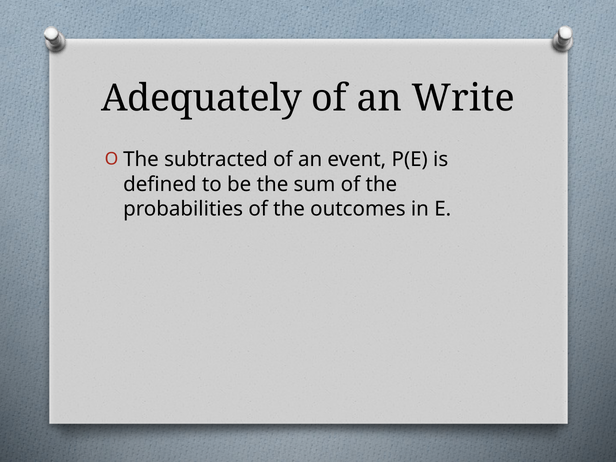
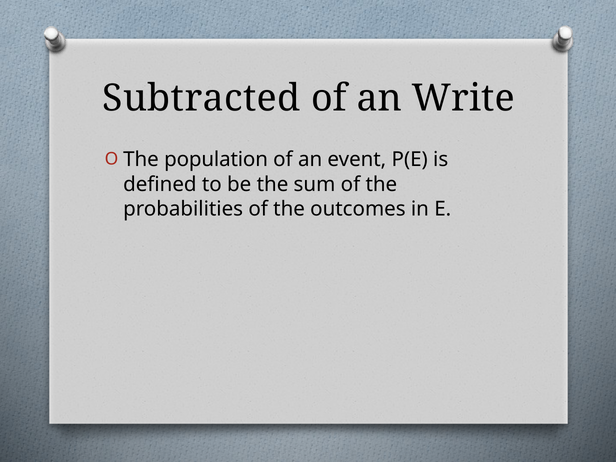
Adequately: Adequately -> Subtracted (201, 98)
subtracted: subtracted -> population (216, 160)
